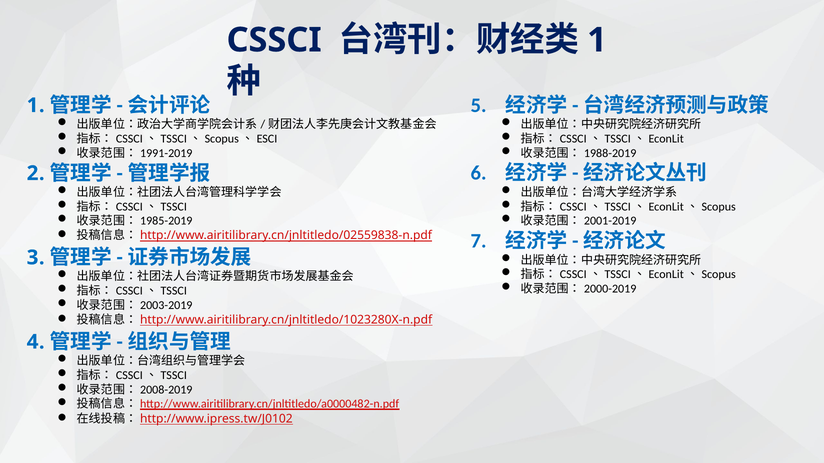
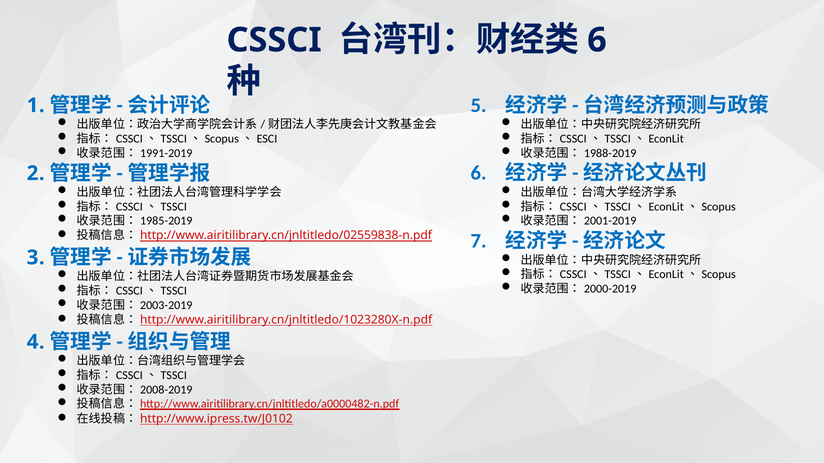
1: 1 -> 6 (597, 40)
